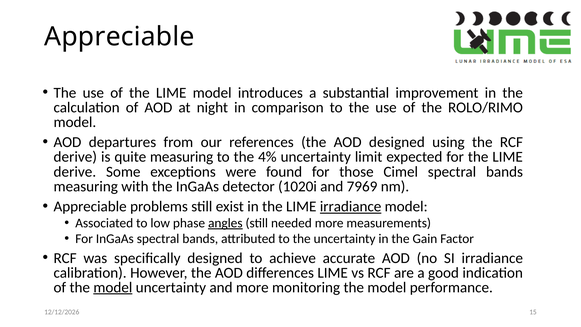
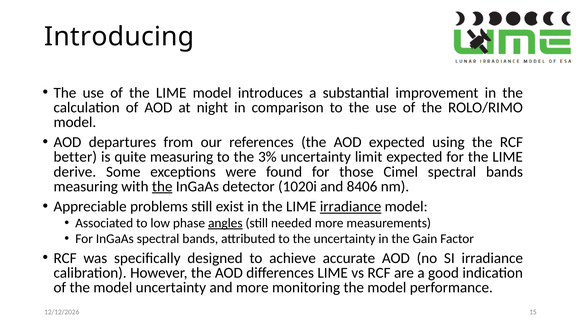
Appreciable: Appreciable -> Introducing (119, 37)
AOD designed: designed -> expected (397, 142)
derive: derive -> better (75, 157)
4%: 4% -> 3% (267, 157)
the underline: none -> present (162, 186)
7969: 7969 -> 8406 (362, 186)
model underline: present -> none (113, 287)
